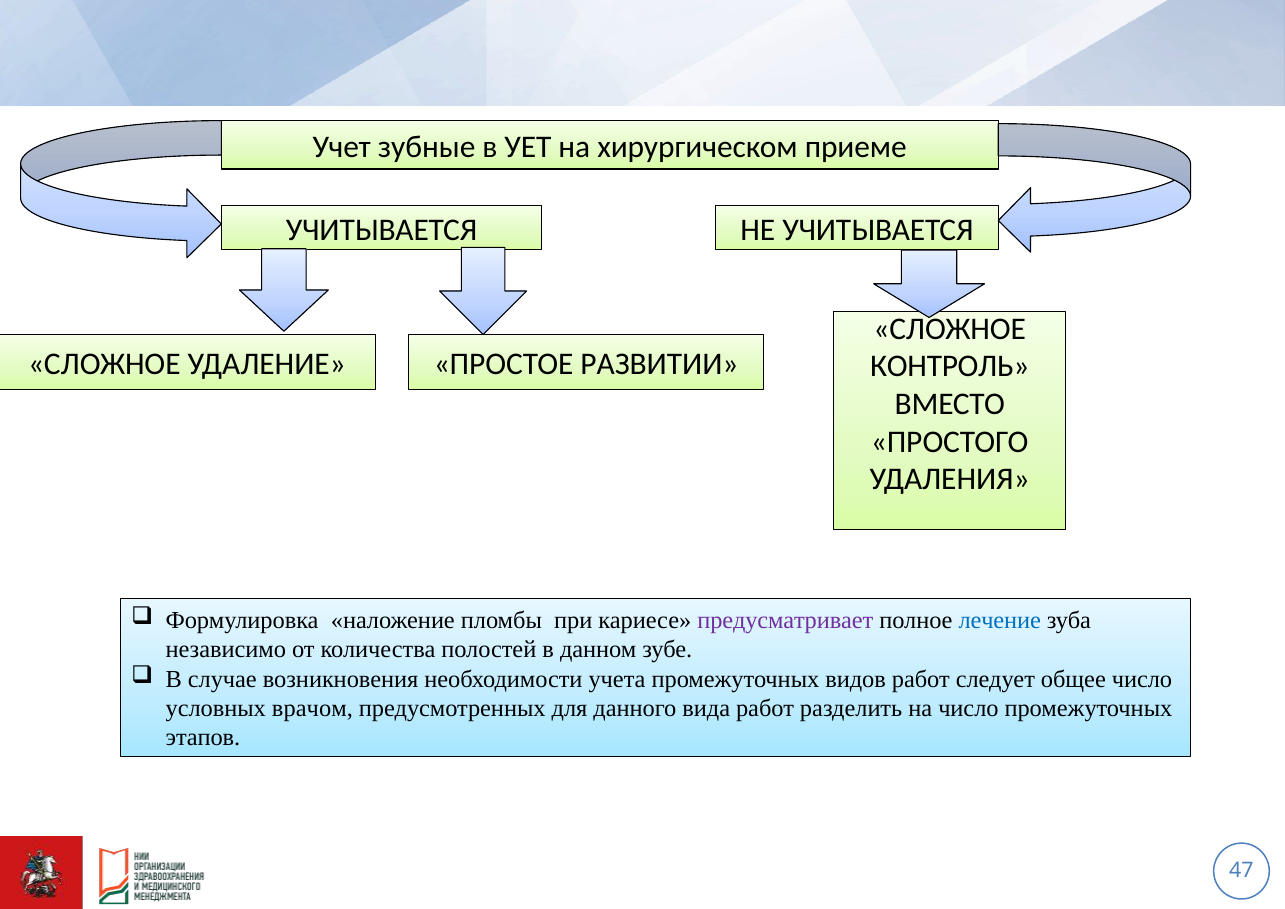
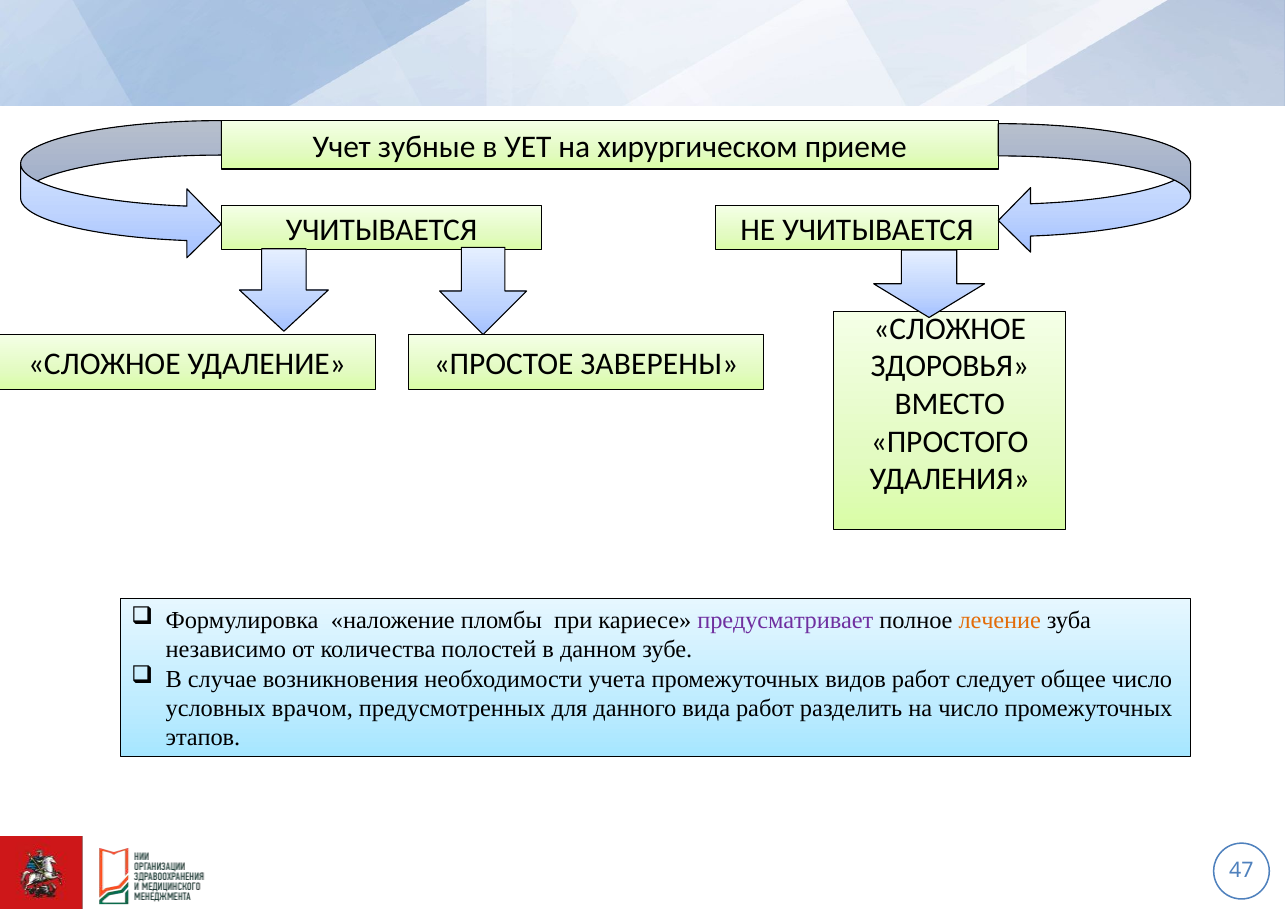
РАЗВИТИИ: РАЗВИТИИ -> ЗАВЕРЕНЫ (659, 364)
КОНТРОЛЬ: КОНТРОЛЬ -> ЗДОРОВЬЯ (950, 366)
лечение colour: blue -> orange (1000, 620)
